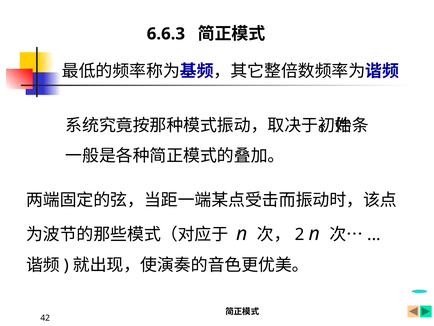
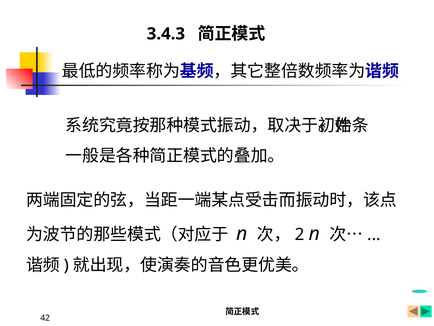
6.6.3: 6.6.3 -> 3.4.3 (166, 34)
